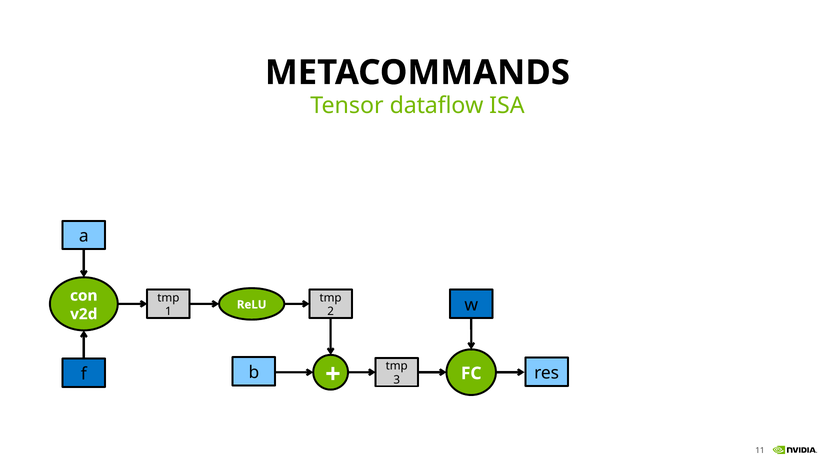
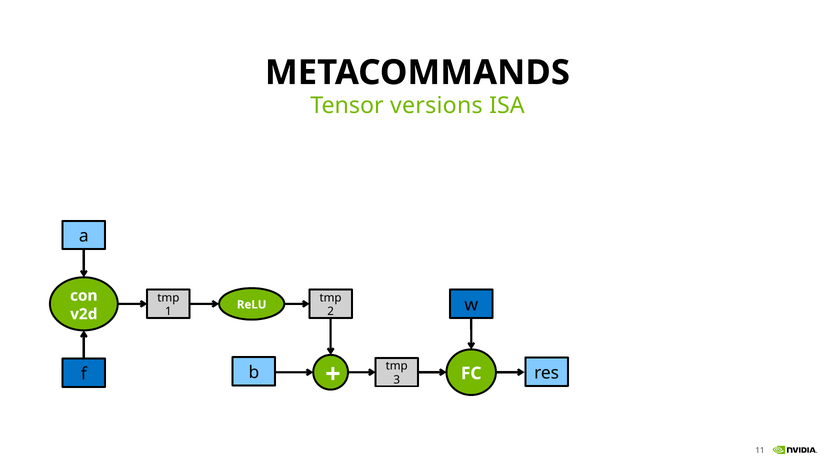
dataflow: dataflow -> versions (436, 106)
